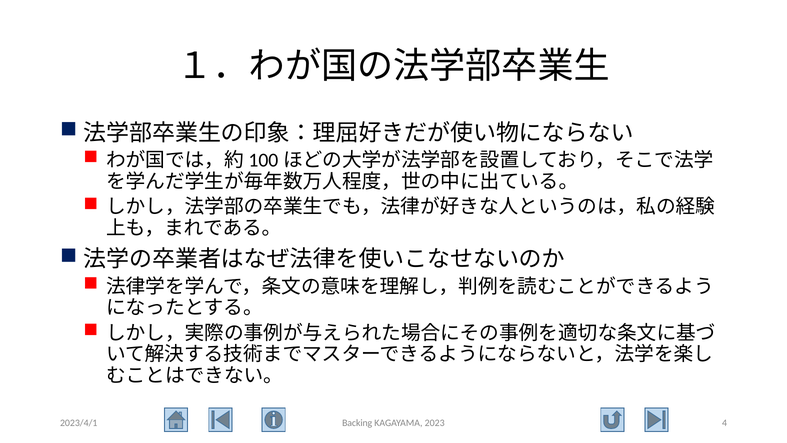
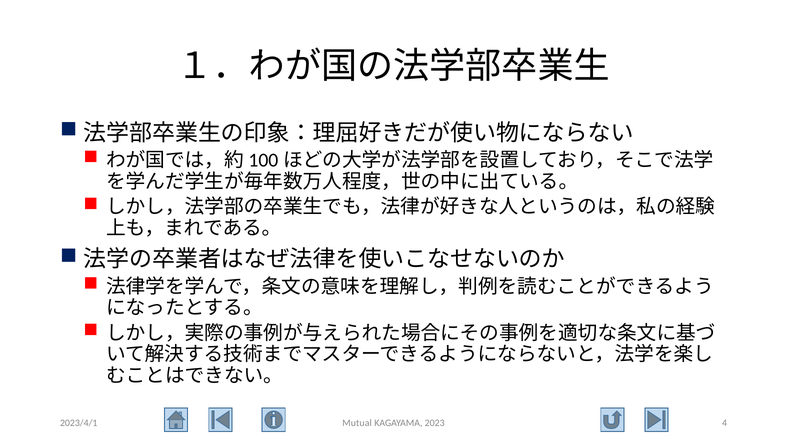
Backing: Backing -> Mutual (357, 423)
